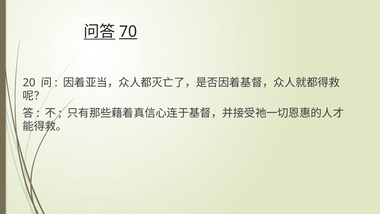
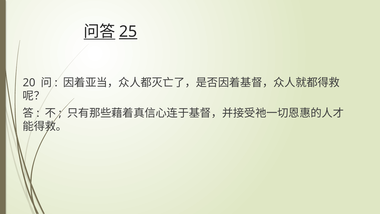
70: 70 -> 25 (128, 31)
